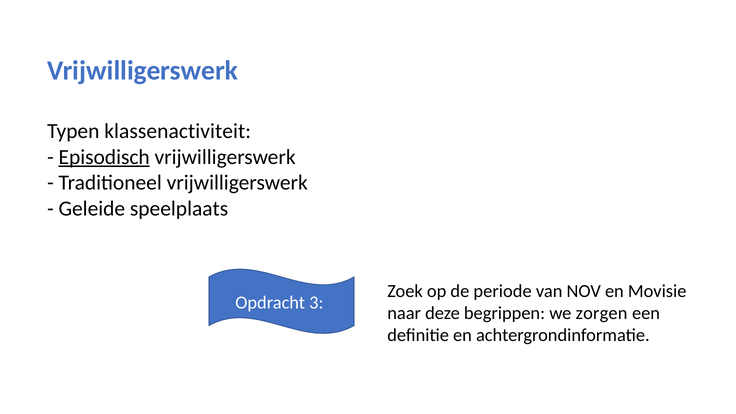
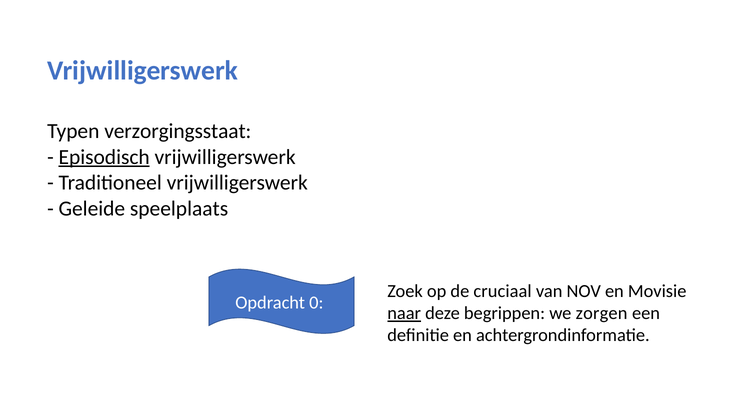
klassenactiviteit: klassenactiviteit -> verzorgingsstaat (178, 131)
periode: periode -> cruciaal (503, 291)
3: 3 -> 0 (316, 303)
naar underline: none -> present (404, 313)
